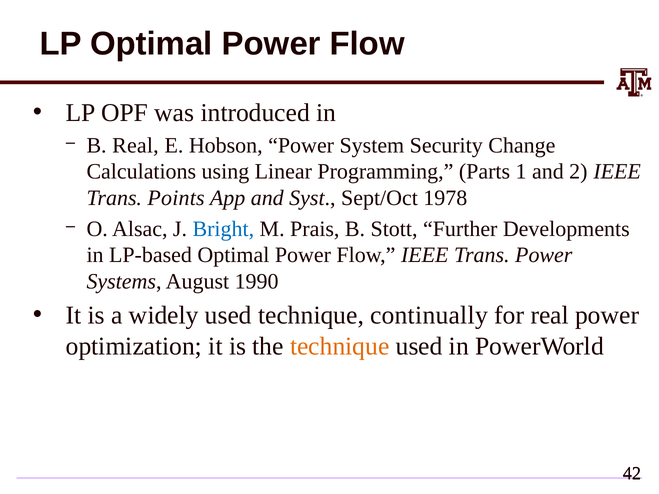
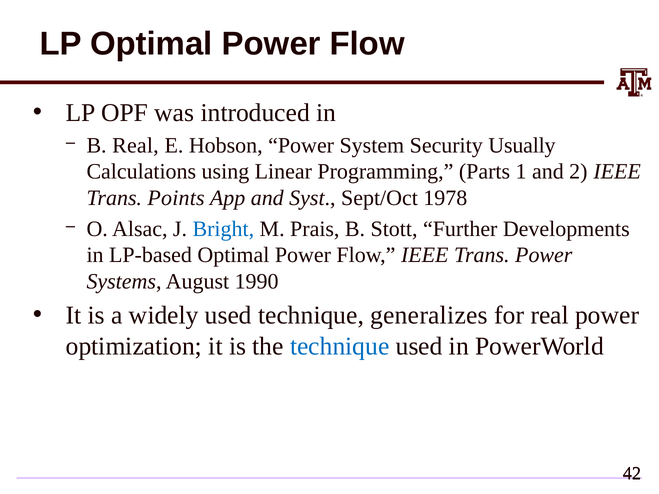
Change: Change -> Usually (522, 145)
continually: continually -> generalizes (429, 316)
technique colour: orange -> blue (340, 346)
